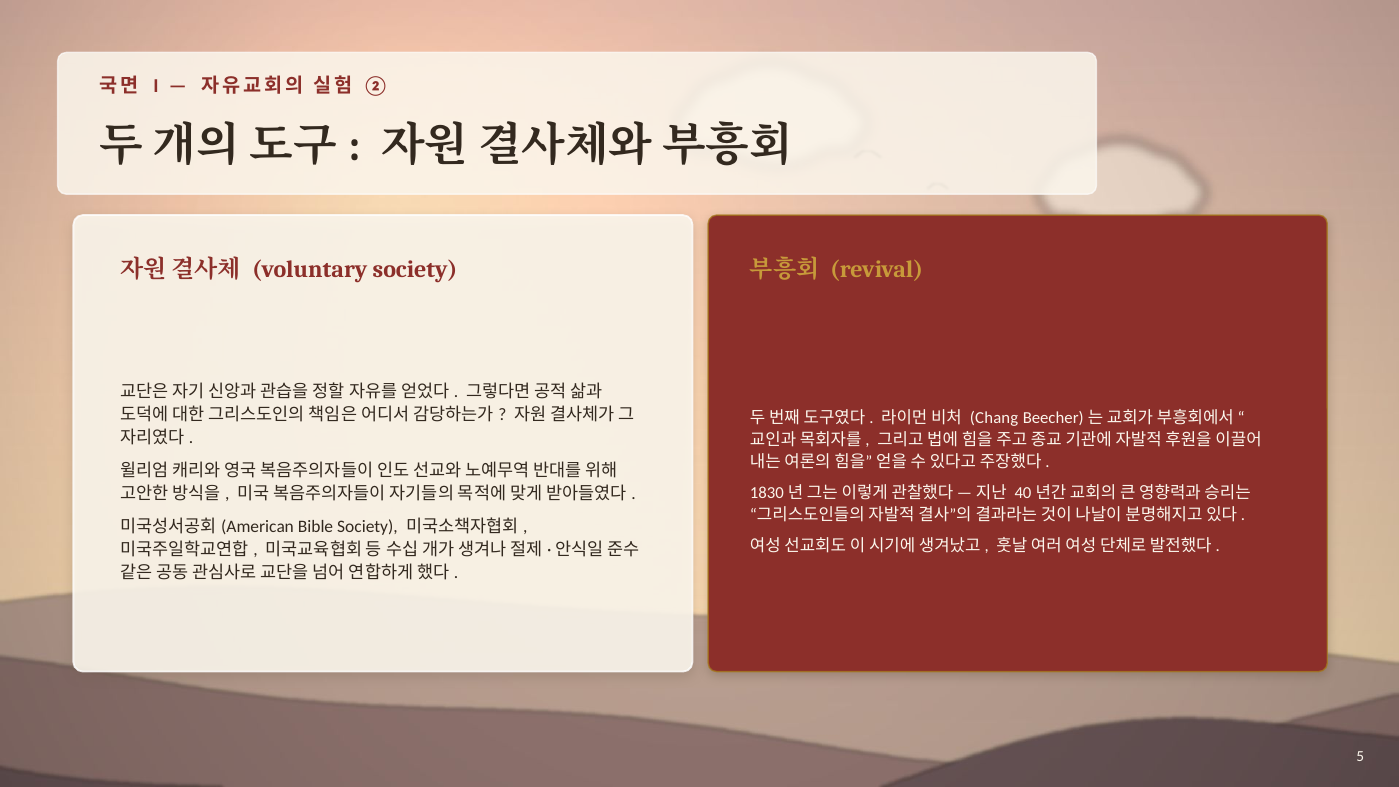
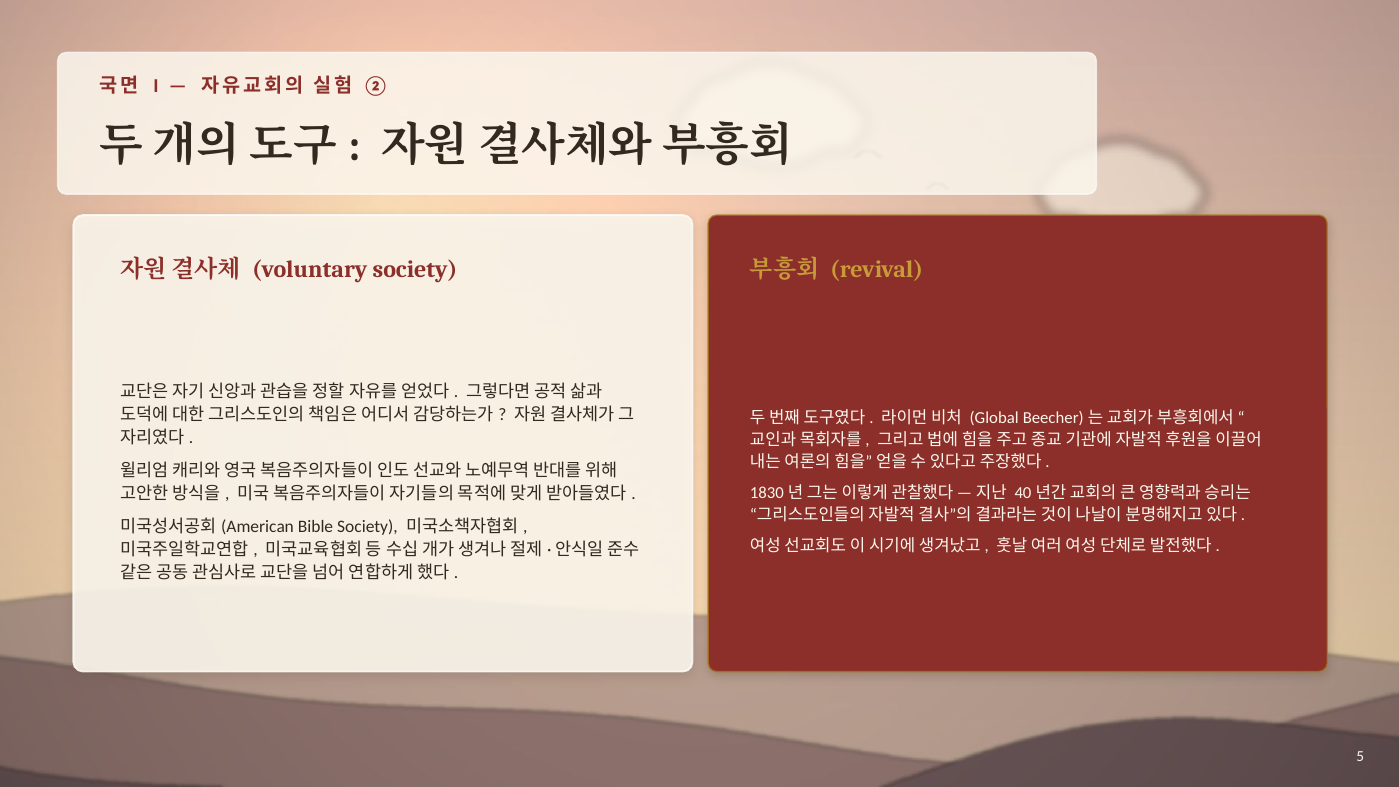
Chang: Chang -> Global (994, 418)
